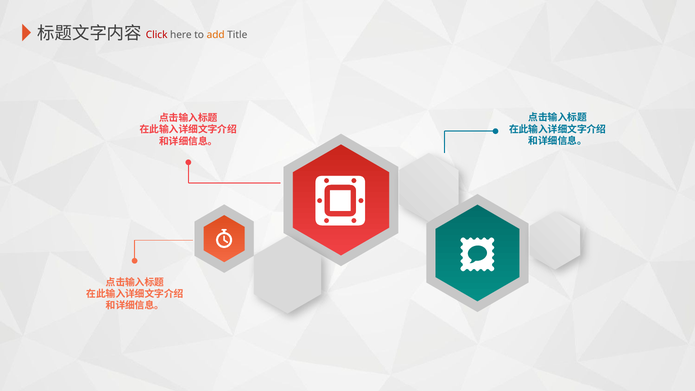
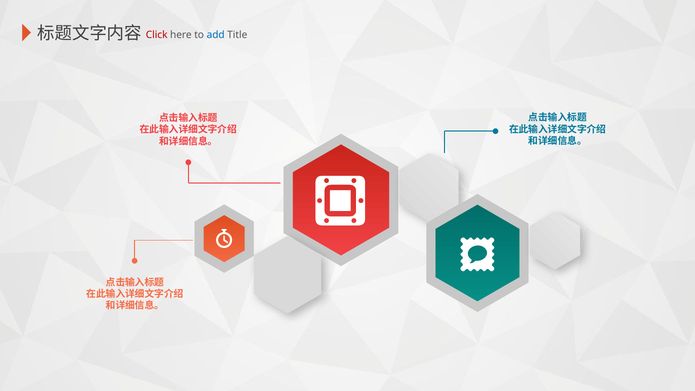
add colour: orange -> blue (216, 35)
